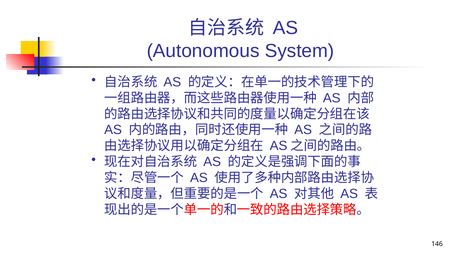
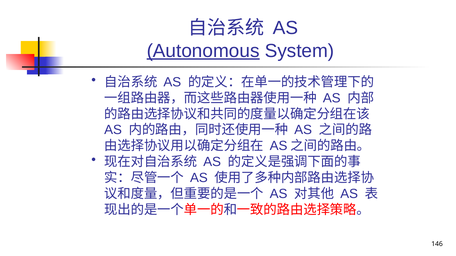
Autonomous underline: none -> present (203, 51)
